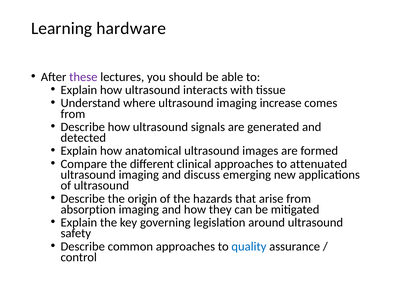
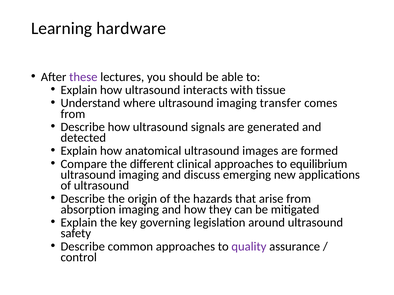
increase: increase -> transfer (280, 103)
attenuated: attenuated -> equilibrium (319, 164)
quality colour: blue -> purple (249, 247)
